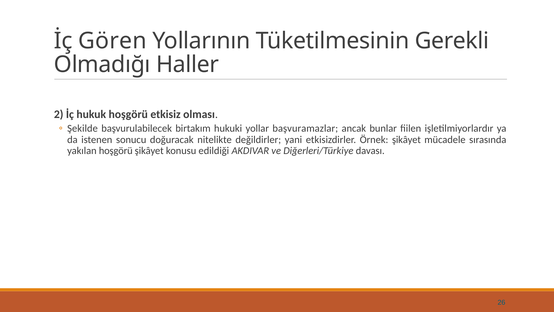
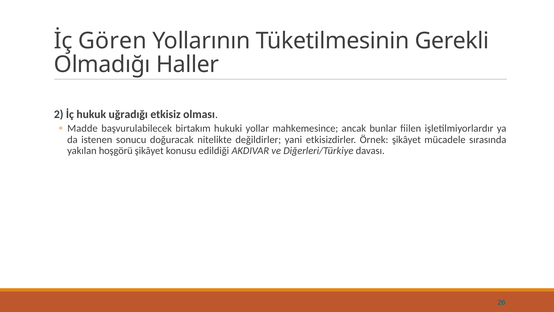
hukuk hoşgörü: hoşgörü -> uğradığı (128, 114)
Şekilde: Şekilde -> Madde (82, 128)
başvuramazlar: başvuramazlar -> mahkemesince (305, 128)
